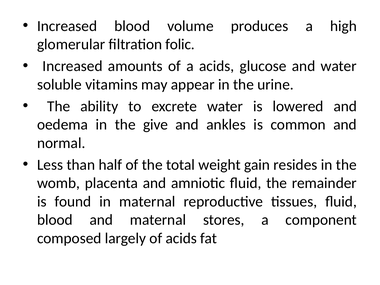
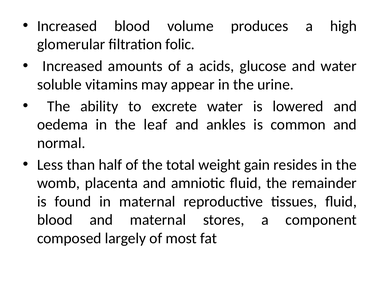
give: give -> leaf (155, 125)
of acids: acids -> most (181, 238)
